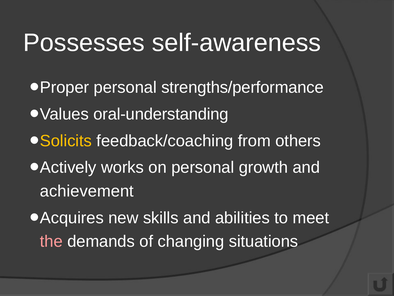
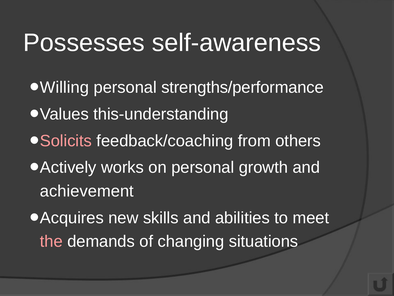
Proper: Proper -> Willing (64, 87)
oral-understanding: oral-understanding -> this-understanding (161, 114)
Solicits colour: yellow -> pink (66, 141)
